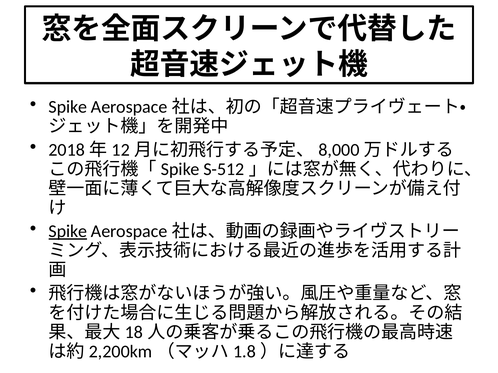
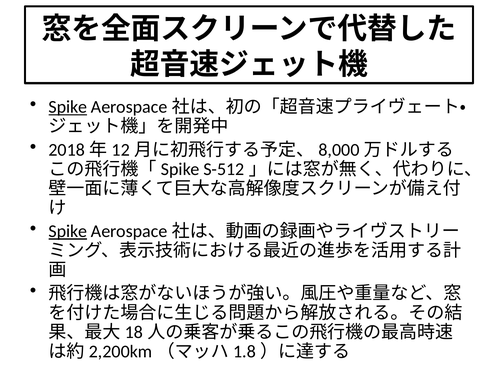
Spike underline: none -> present (68, 107)
